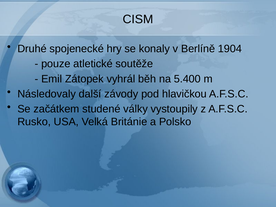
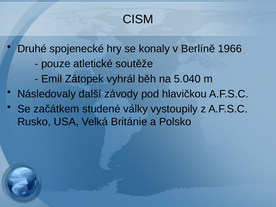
1904: 1904 -> 1966 (230, 49)
5.400: 5.400 -> 5.040 (187, 79)
